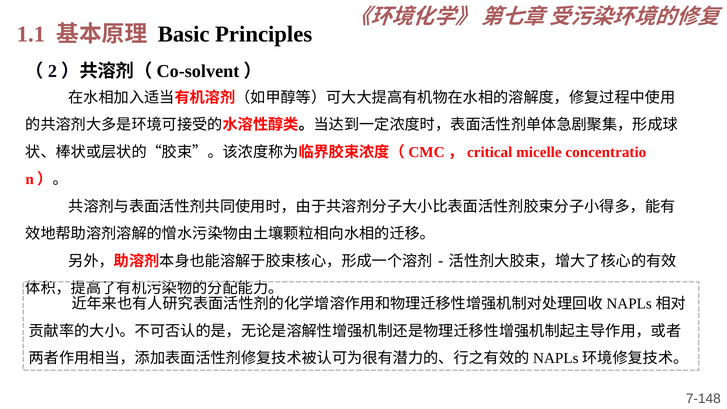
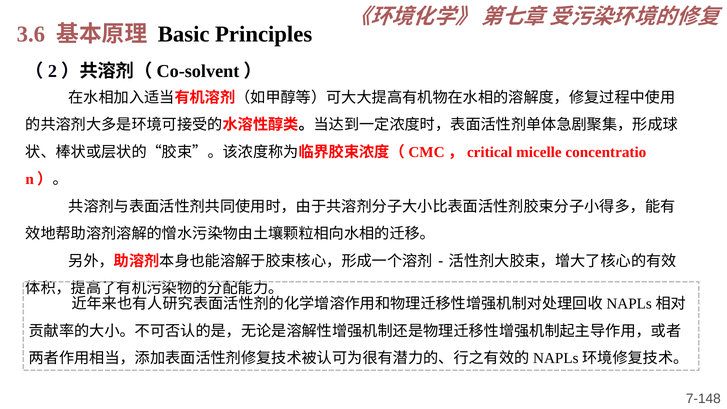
1.1: 1.1 -> 3.6 (31, 34)
